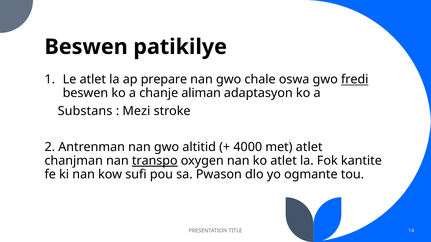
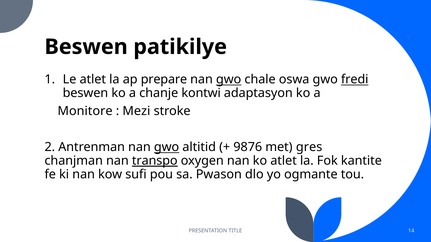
gwo underline: none -> present (229, 80)
aliman: aliman -> kontwi (201, 93)
Substans: Substans -> Monitore (85, 111)
gwo underline: none -> present (167, 147)
4000: 4000 -> 9876 (248, 147)
met atlet: atlet -> gres (309, 147)
